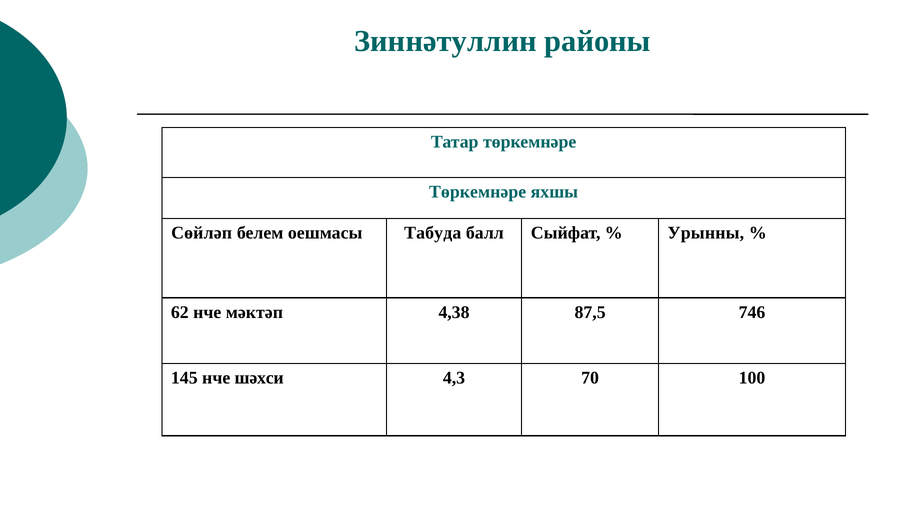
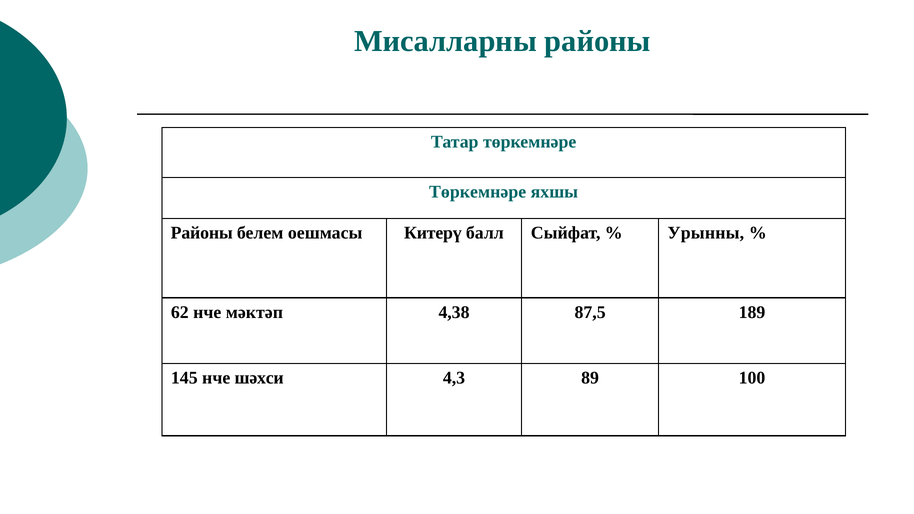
Зиннәтуллин: Зиннәтуллин -> Мисалларны (445, 41)
Сөйләп: Сөйләп -> Районы (202, 233)
Табуда: Табуда -> Китерү (433, 233)
746: 746 -> 189 (752, 312)
70: 70 -> 89 (590, 378)
